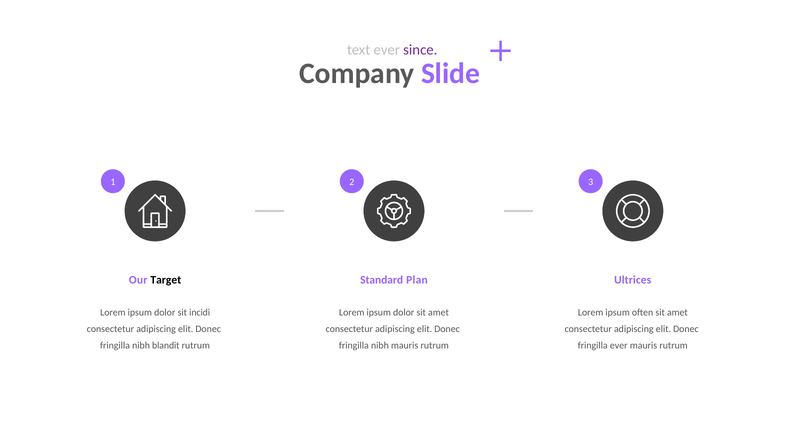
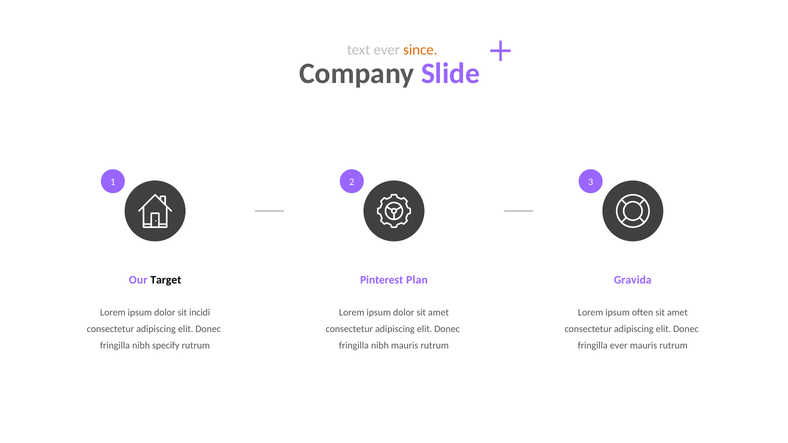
since colour: purple -> orange (420, 50)
Standard: Standard -> Pinterest (382, 280)
Ultrices: Ultrices -> Gravida (633, 280)
blandit: blandit -> specify (166, 346)
